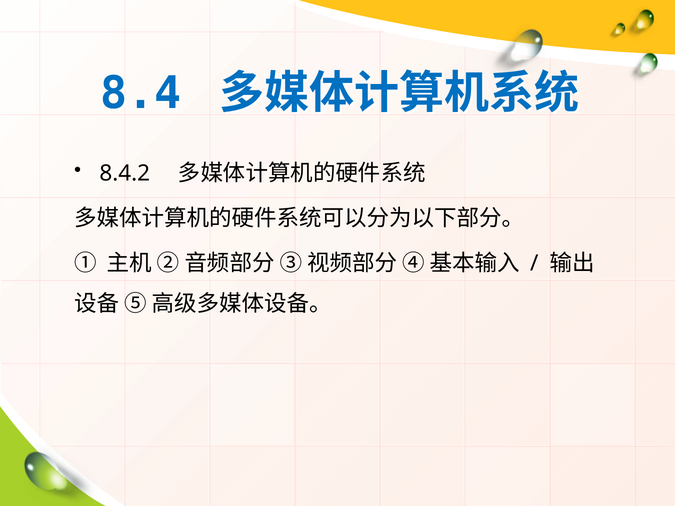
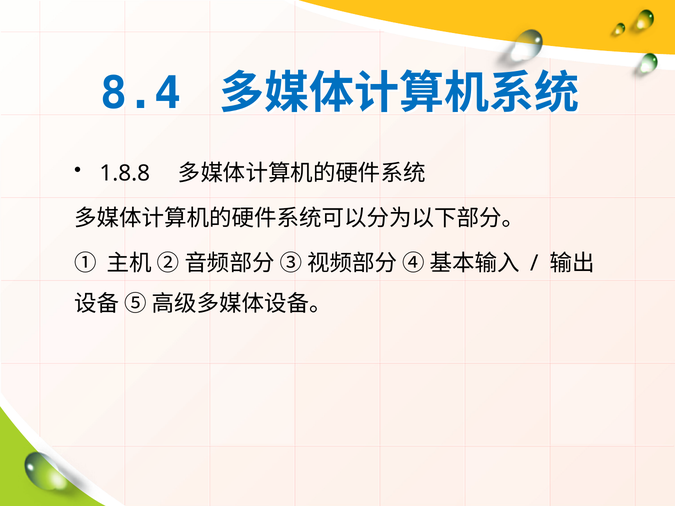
8.4.2: 8.4.2 -> 1.8.8 (125, 174)
